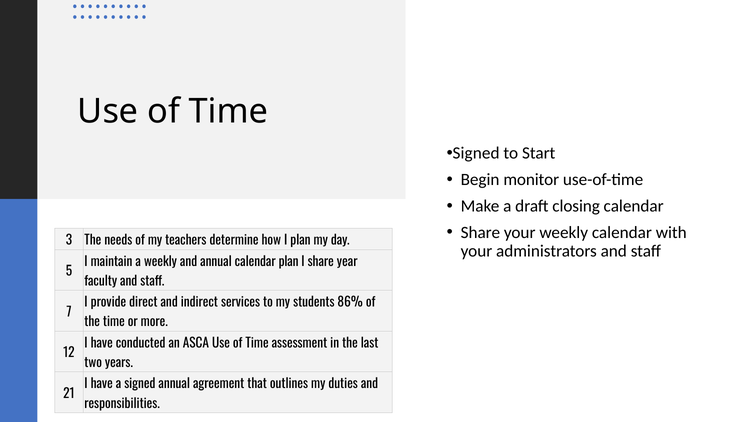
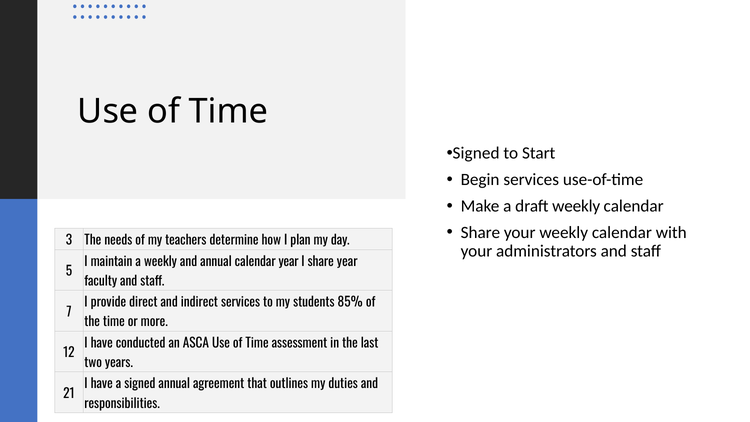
Begin monitor: monitor -> services (531, 180)
draft closing: closing -> weekly (576, 206)
calendar plan: plan -> year (289, 262)
86%: 86% -> 85% (350, 302)
